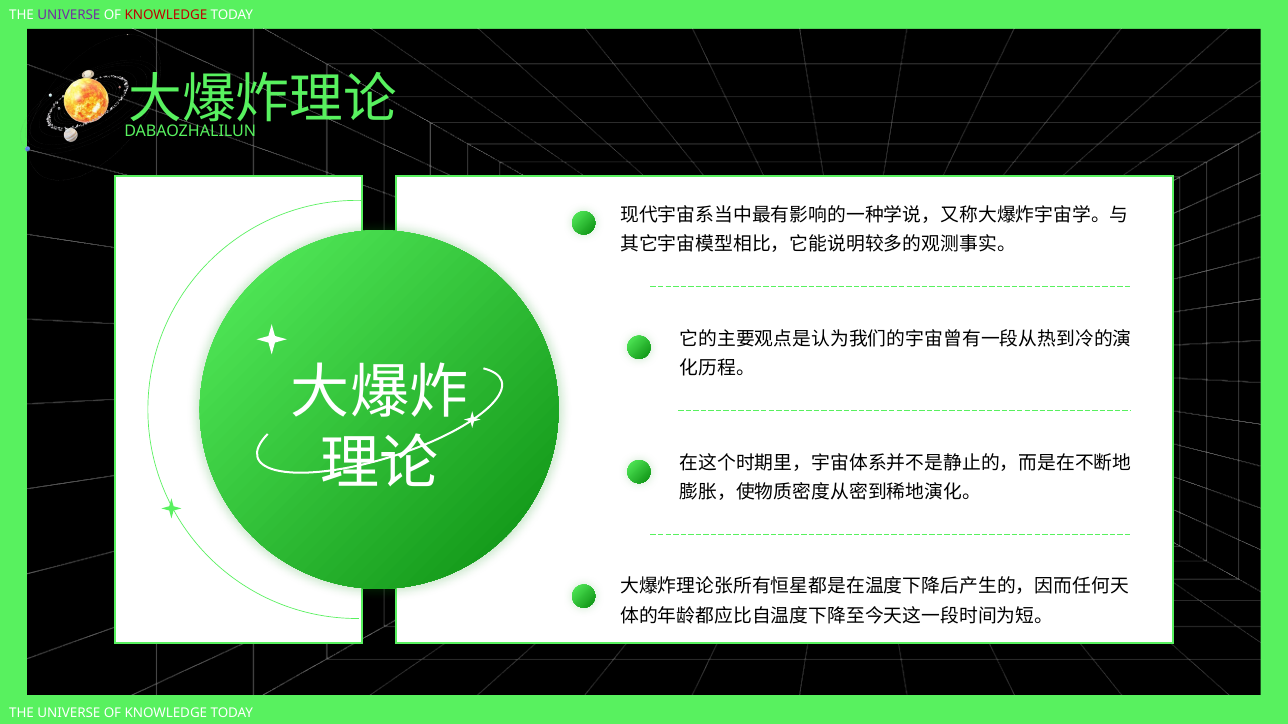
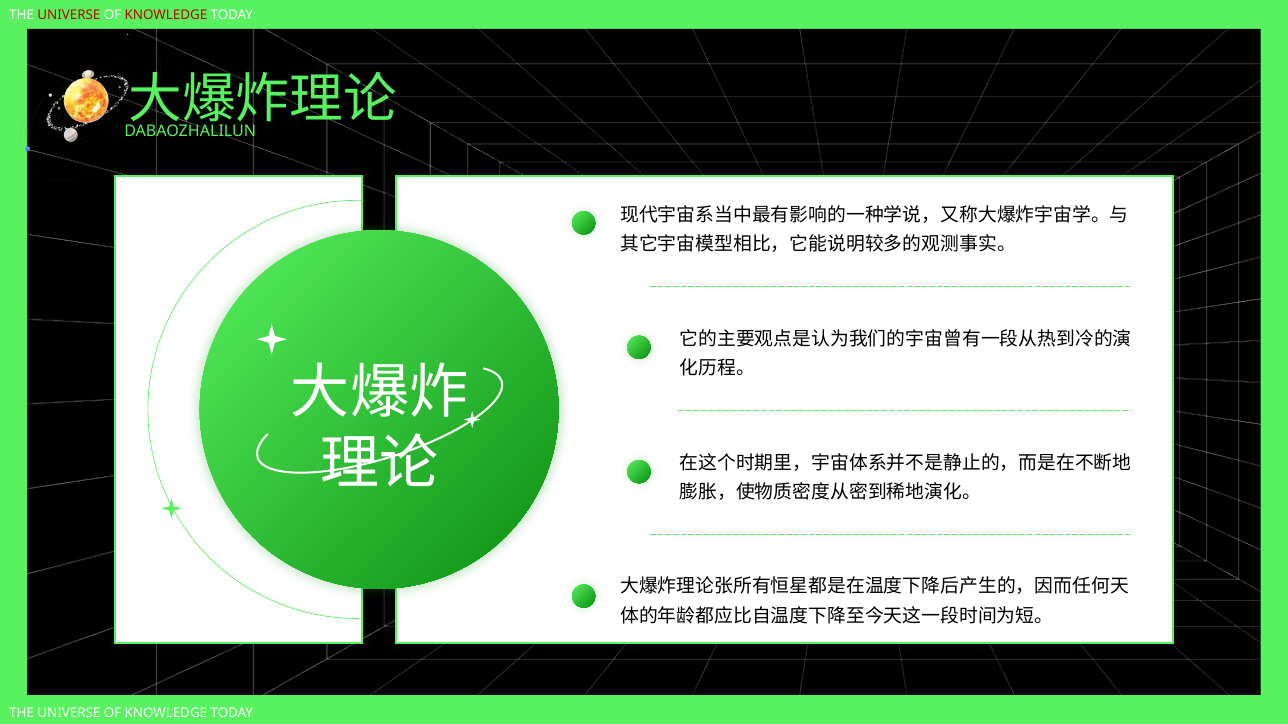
UNIVERSE colour: purple -> red (69, 15)
